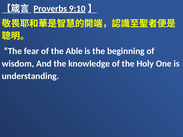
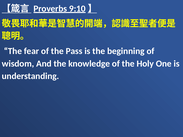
Able: Able -> Pass (74, 51)
